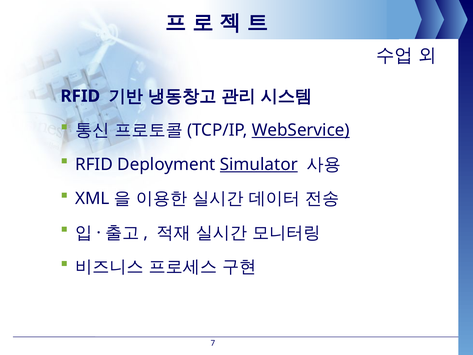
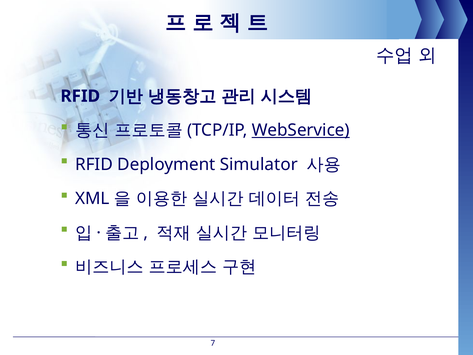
Simulator underline: present -> none (259, 164)
